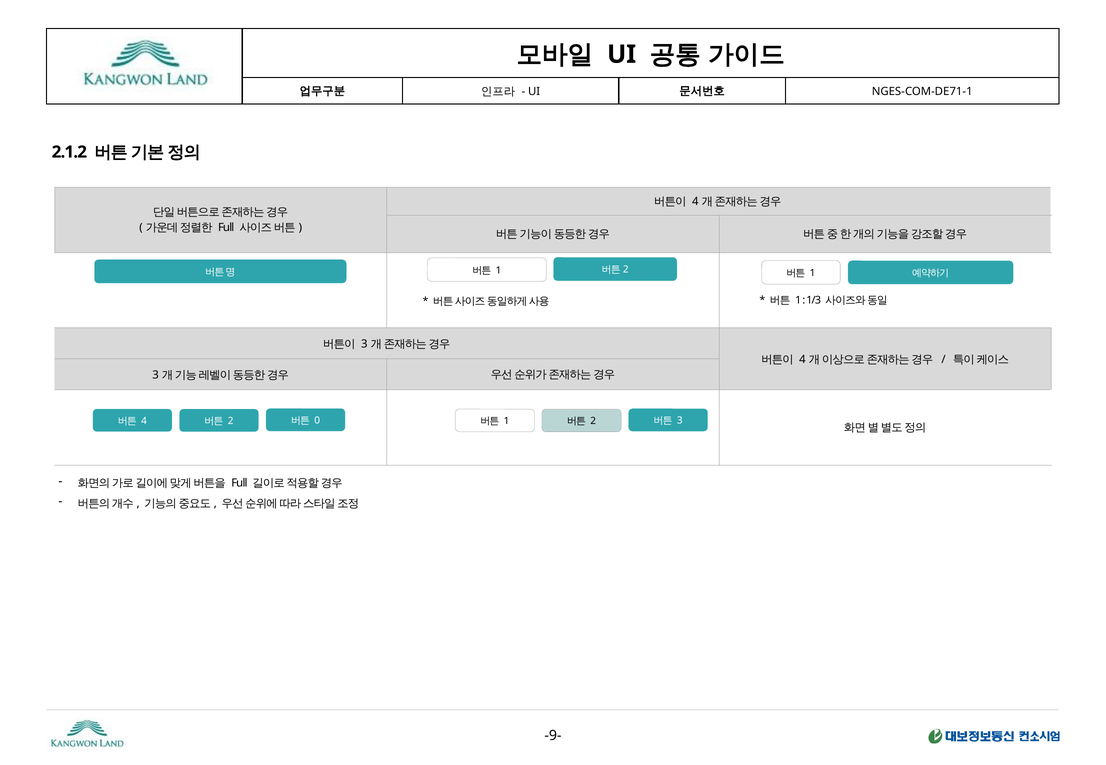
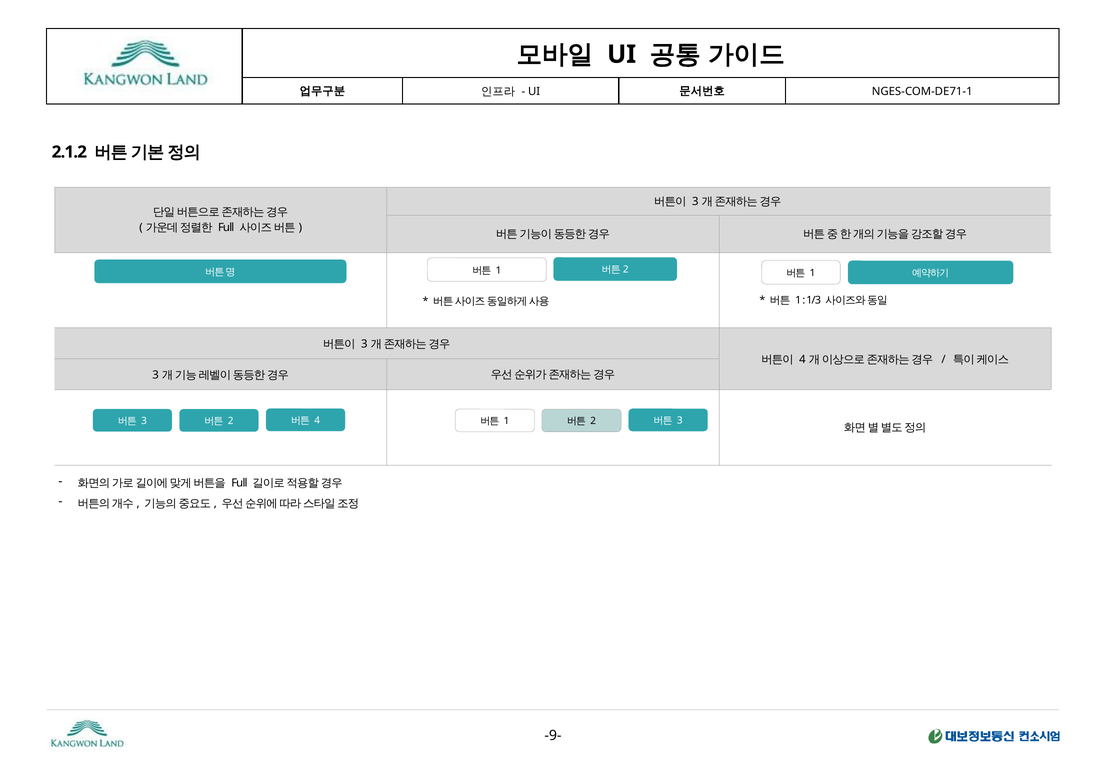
4: 4 -> 3 (695, 202)
4: 4 -> 3 (144, 421)
0: 0 -> 4 (317, 421)
